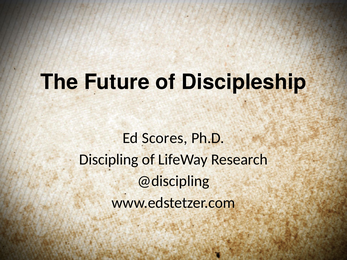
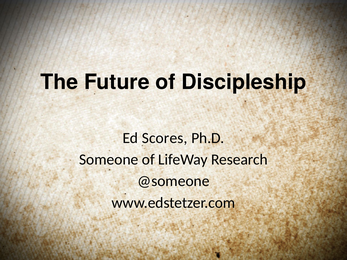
Discipling: Discipling -> Someone (109, 160)
@discipling: @discipling -> @someone (173, 181)
